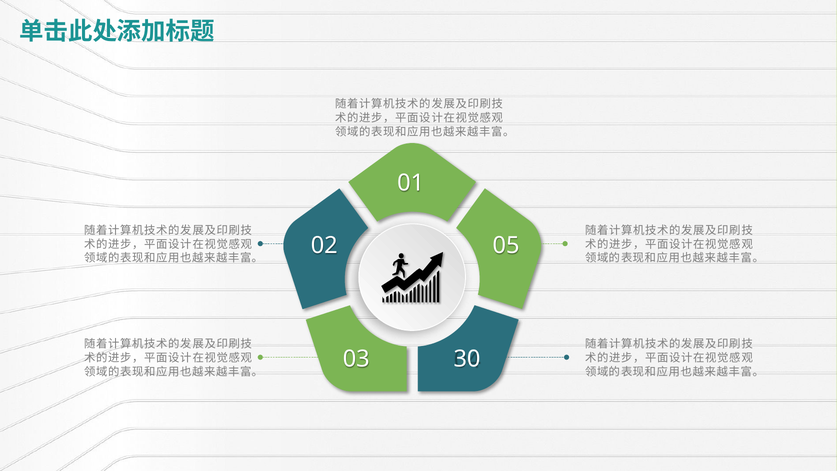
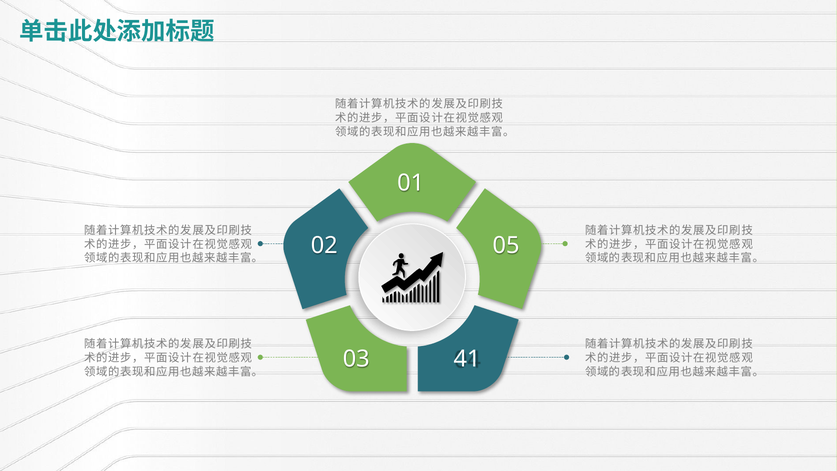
30: 30 -> 41 (467, 359)
